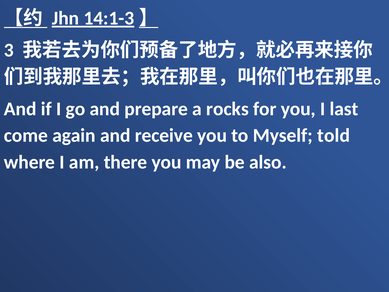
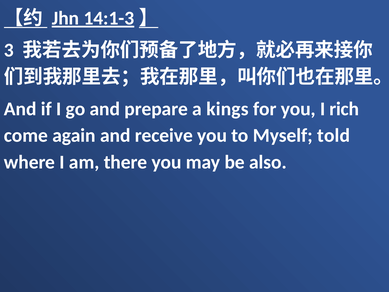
rocks: rocks -> kings (227, 109)
last: last -> rich (344, 109)
